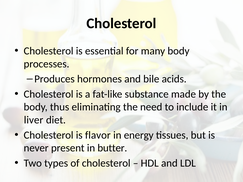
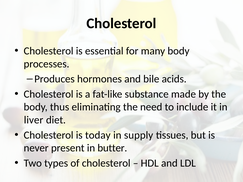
flavor: flavor -> today (98, 135)
energy: energy -> supply (139, 135)
